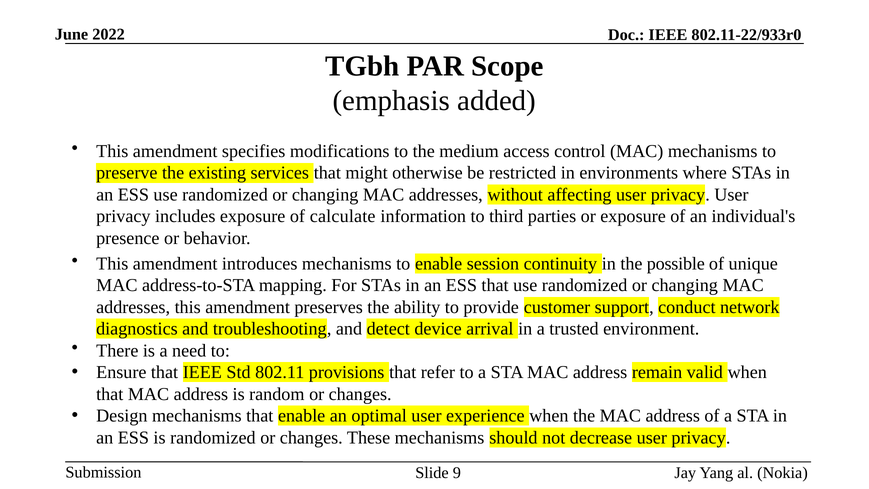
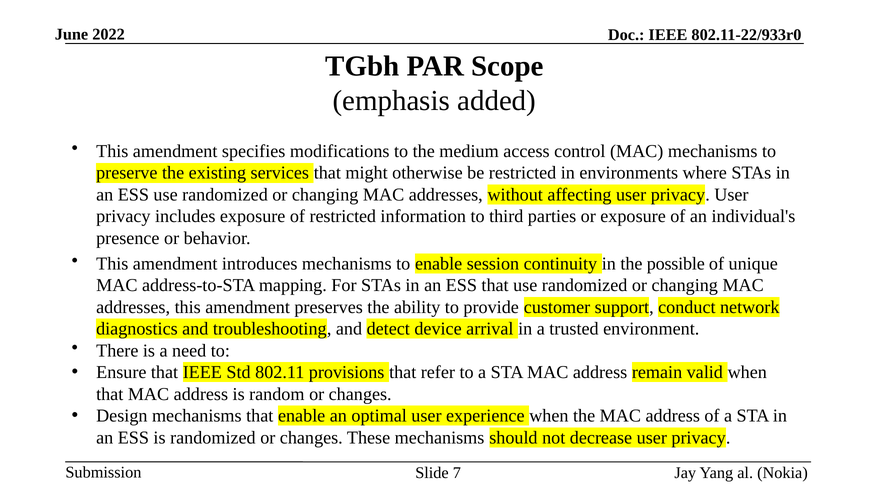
of calculate: calculate -> restricted (343, 216)
9: 9 -> 7 (457, 472)
